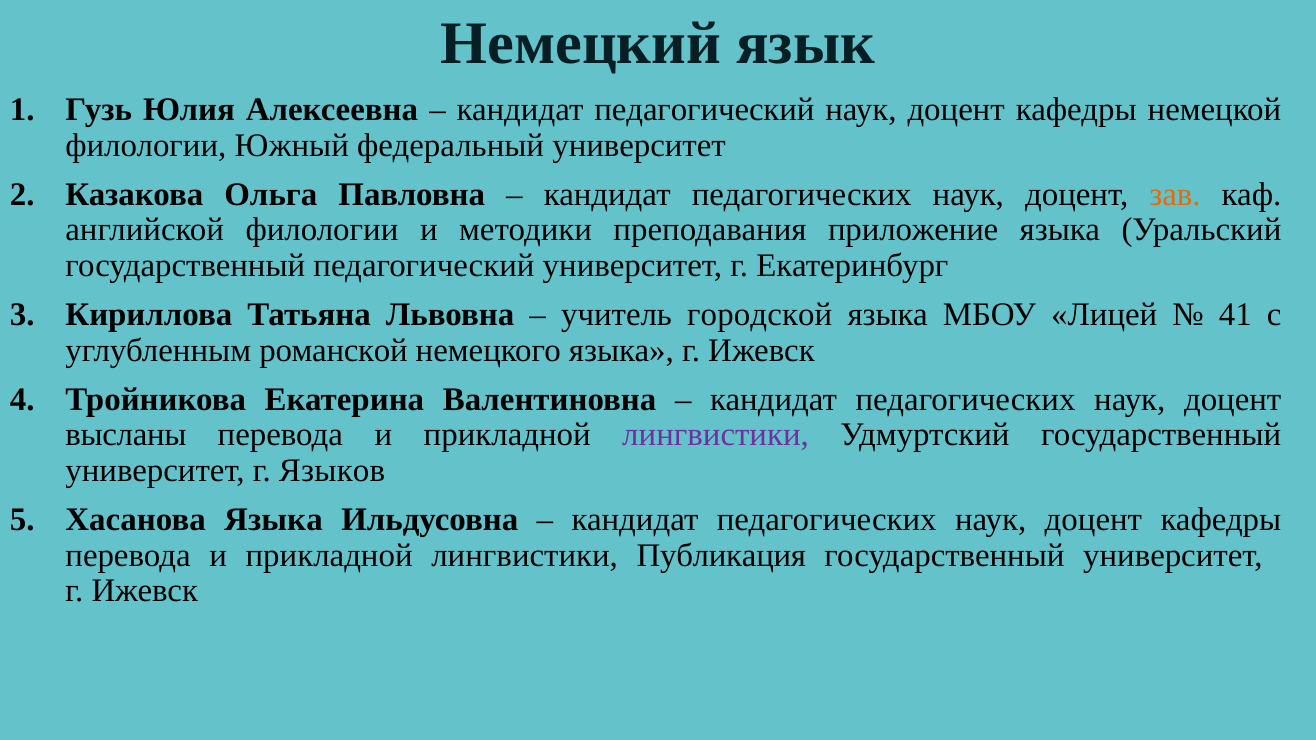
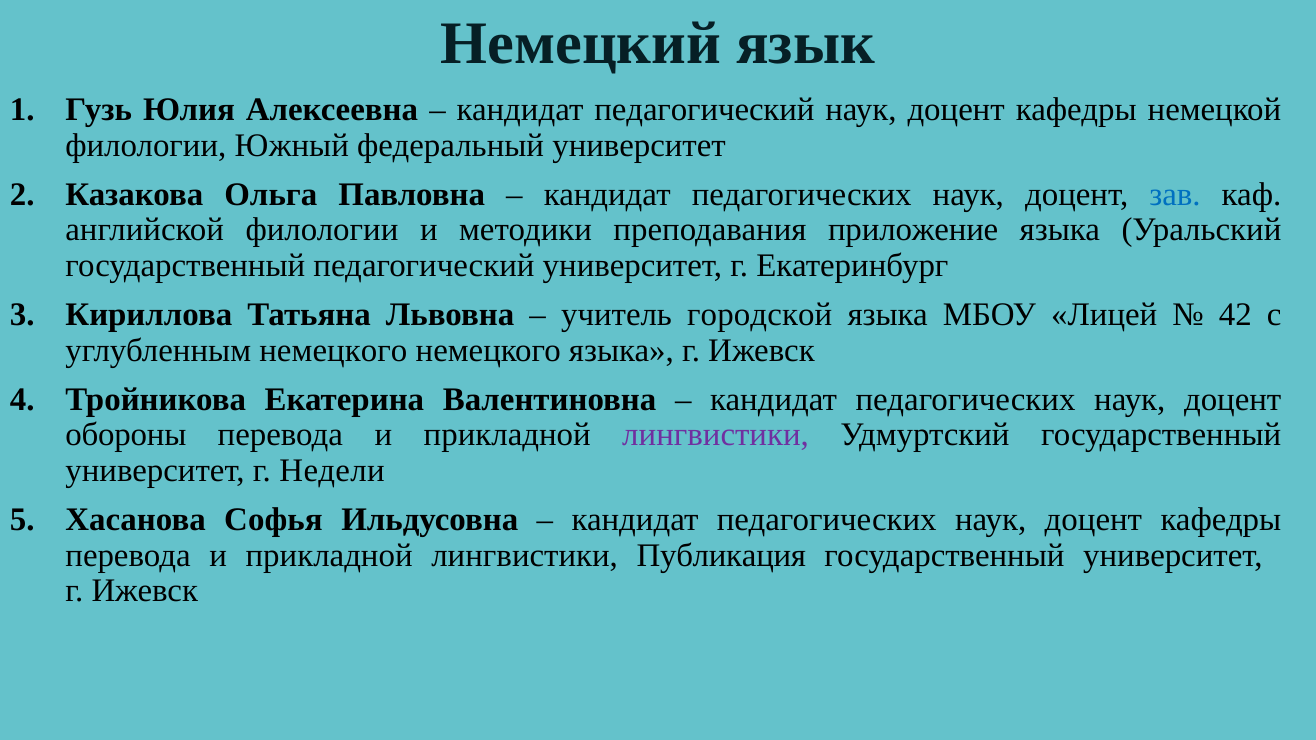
зав colour: orange -> blue (1175, 195)
41: 41 -> 42 (1235, 315)
углубленным романской: романской -> немецкого (333, 350)
высланы: высланы -> обороны (126, 435)
Языков: Языков -> Недели (332, 471)
Хасанова Языка: Языка -> Софья (273, 520)
